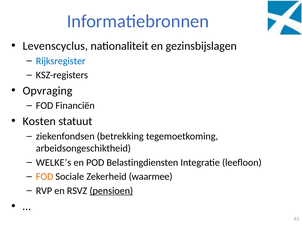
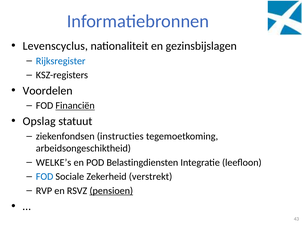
Opvraging: Opvraging -> Voordelen (48, 90)
Financiën underline: none -> present (75, 105)
Kosten: Kosten -> Opslag (39, 121)
betrekking: betrekking -> instructies (120, 136)
FOD colour: orange -> blue (45, 176)
waarmee: waarmee -> verstrekt (151, 176)
